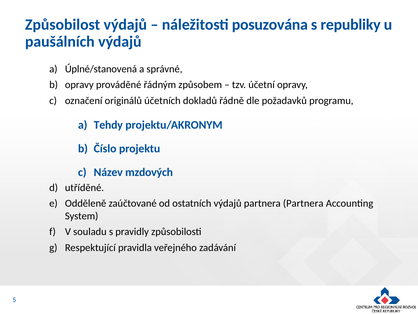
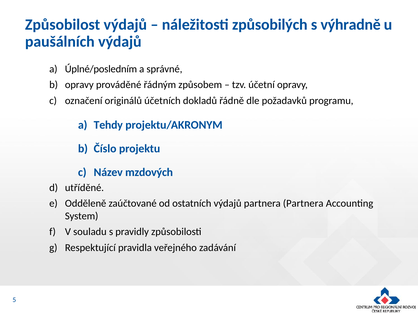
posuzována: posuzována -> způsobilých (270, 25)
republiky: republiky -> výhradně (351, 25)
Úplné/stanovená: Úplné/stanovená -> Úplné/posledním (101, 69)
